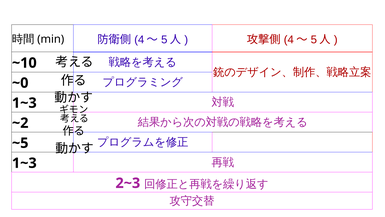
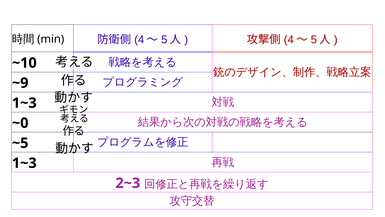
~0: ~0 -> ~9 (20, 83)
~2: ~2 -> ~0 (20, 123)
